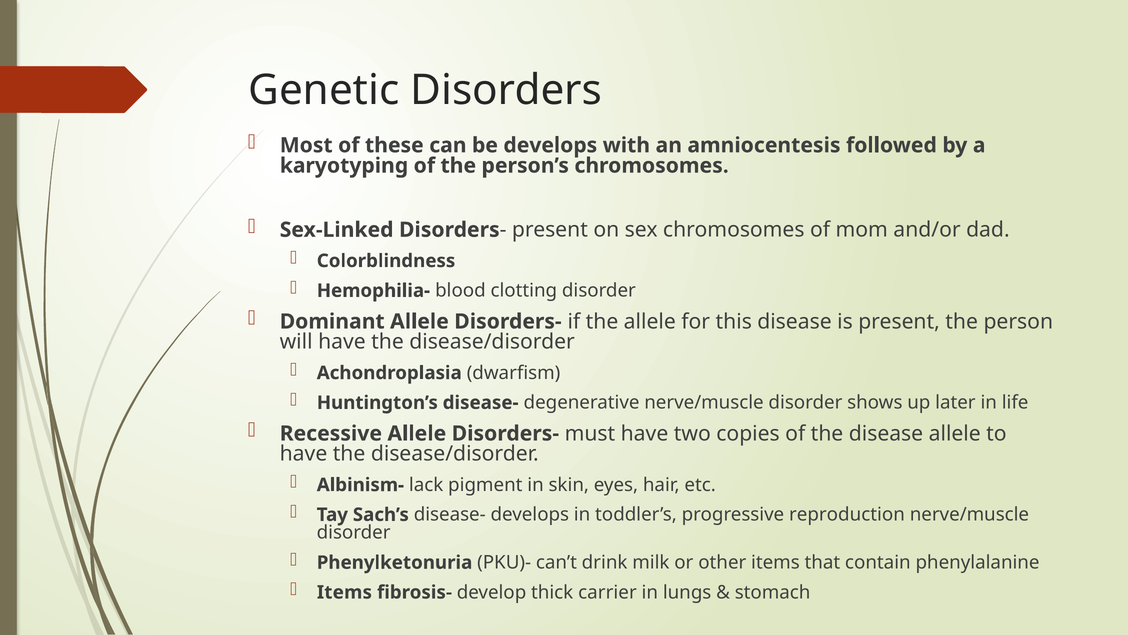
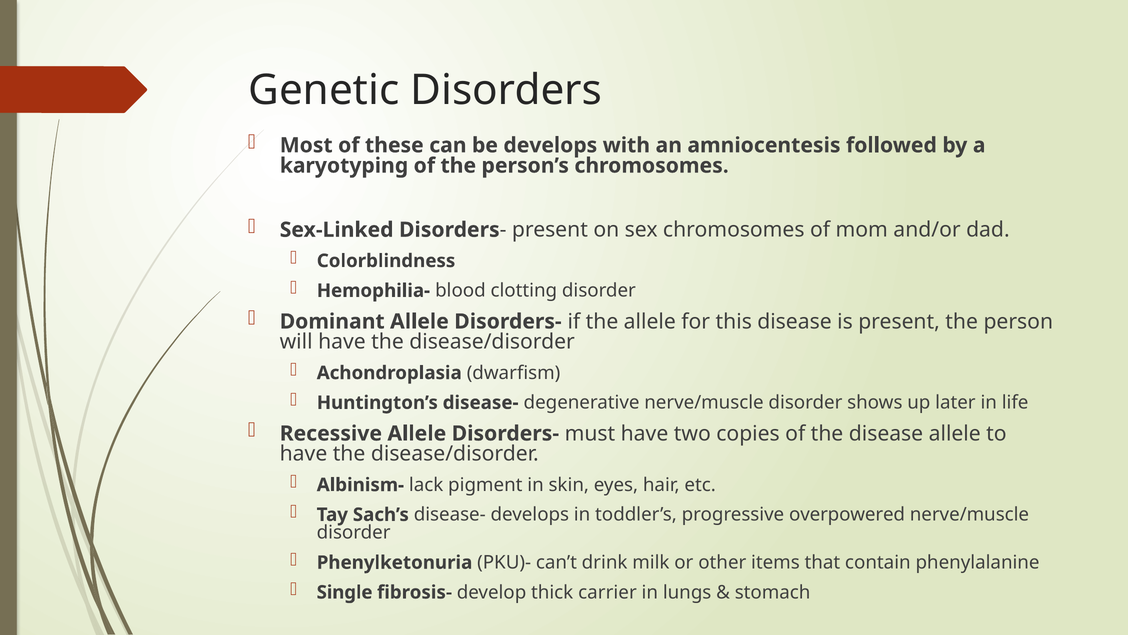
reproduction: reproduction -> overpowered (847, 514)
Items: Items -> Single (345, 592)
